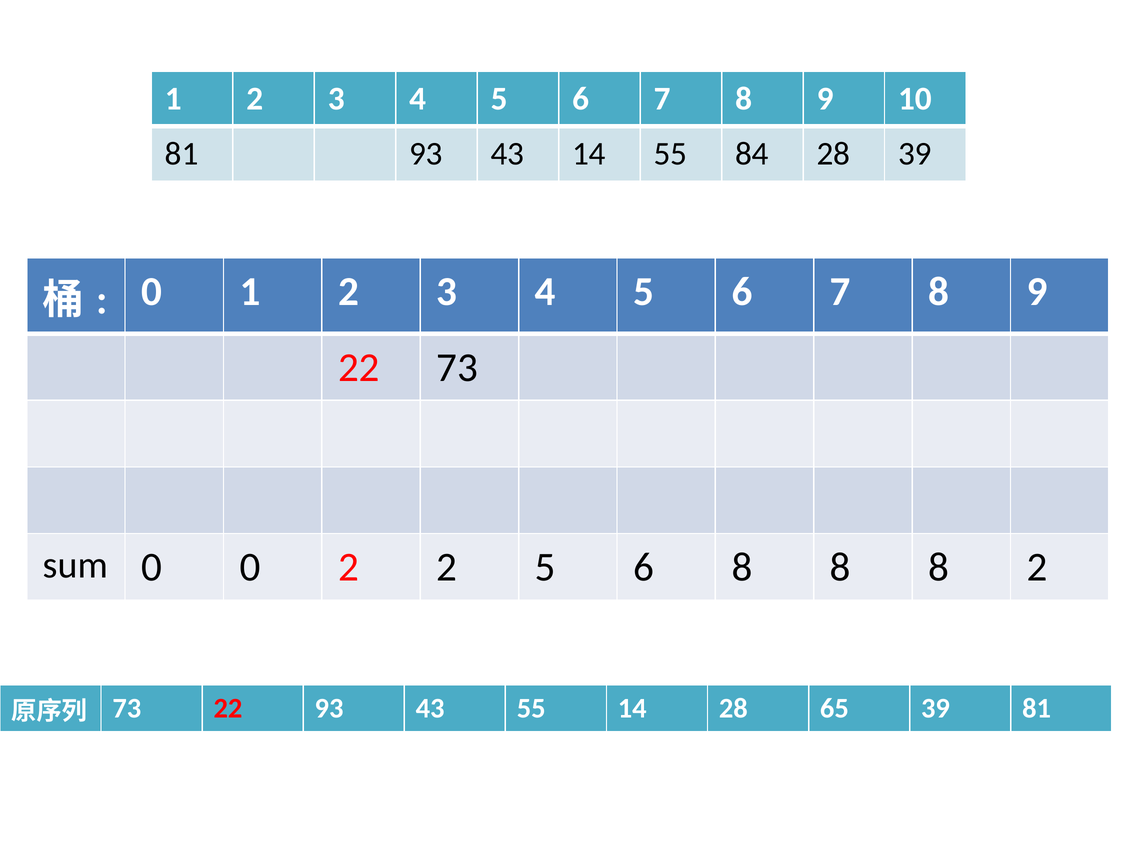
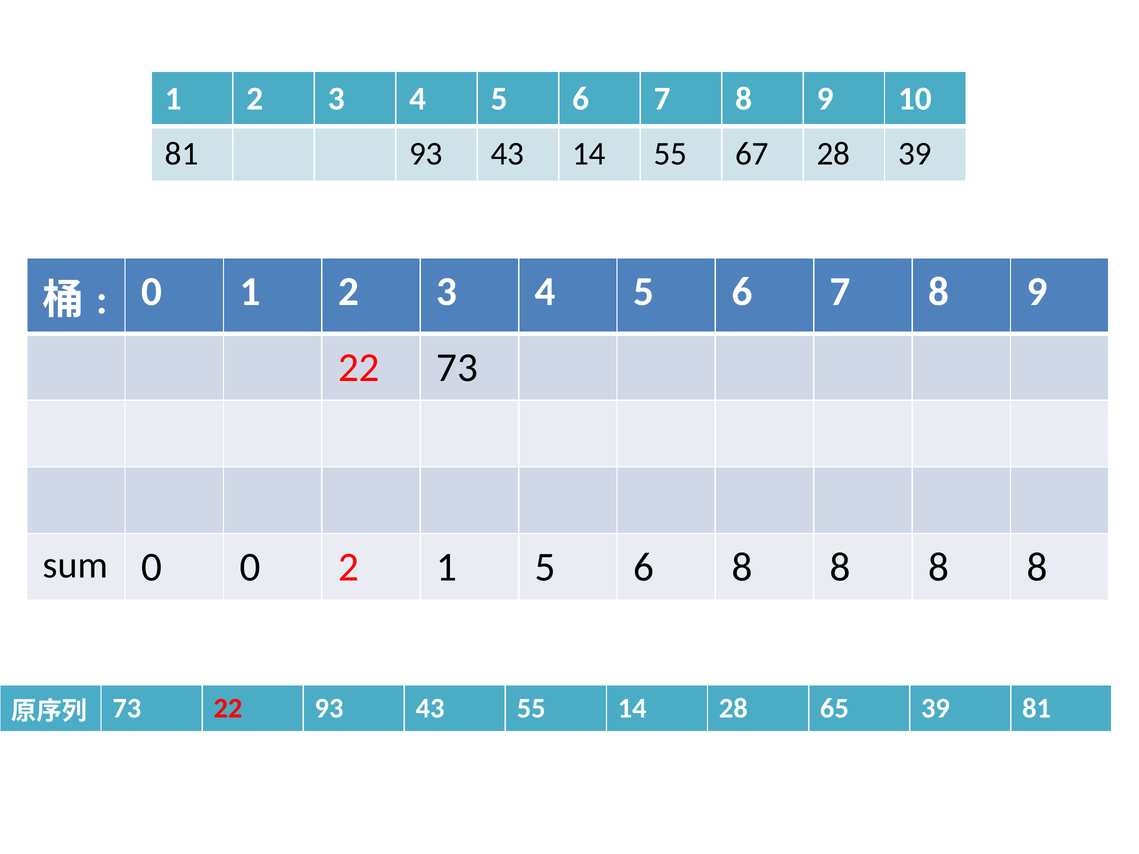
84: 84 -> 67 (752, 154)
2 2: 2 -> 1 (447, 568)
8 8 8 2: 2 -> 8 (1037, 568)
